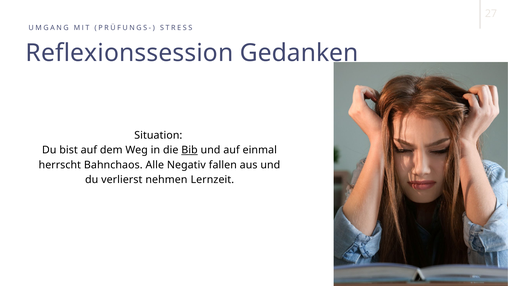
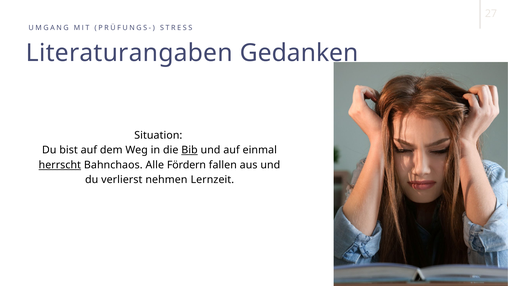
Reflexionssession: Reflexionssession -> Literaturangaben (129, 53)
herrscht underline: none -> present (60, 165)
Negativ: Negativ -> Fördern (186, 165)
